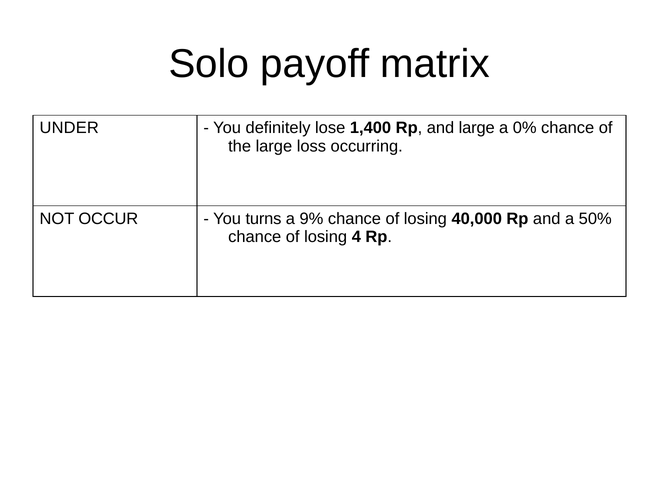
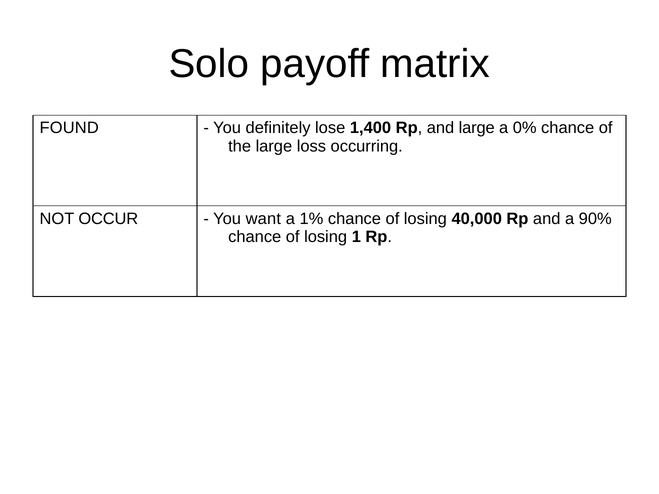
UNDER: UNDER -> FOUND (69, 128)
turns: turns -> want (263, 219)
9%: 9% -> 1% (311, 219)
50%: 50% -> 90% (595, 219)
4: 4 -> 1 (356, 237)
